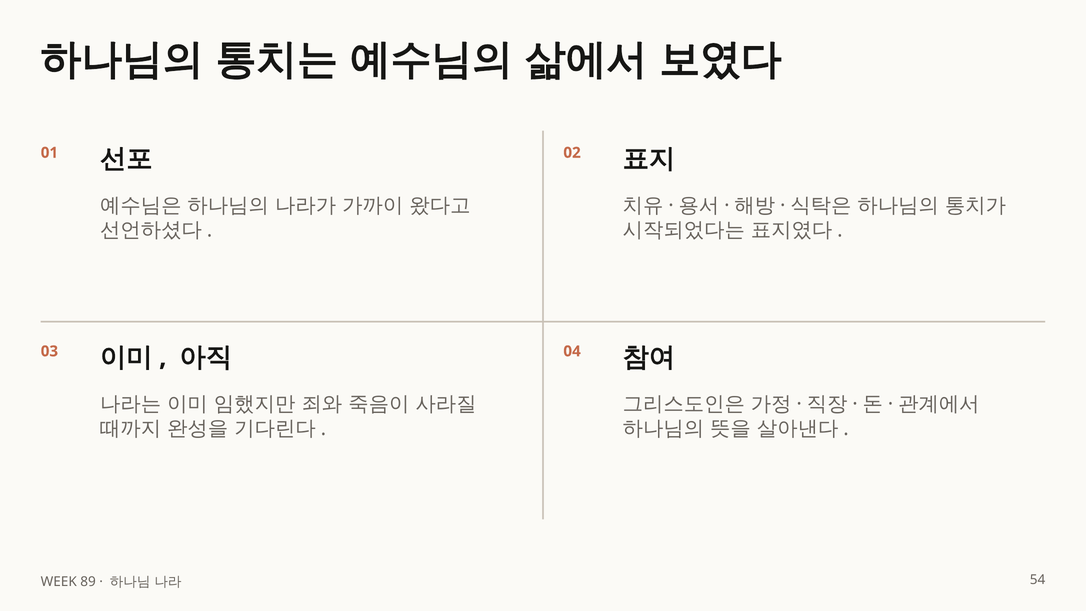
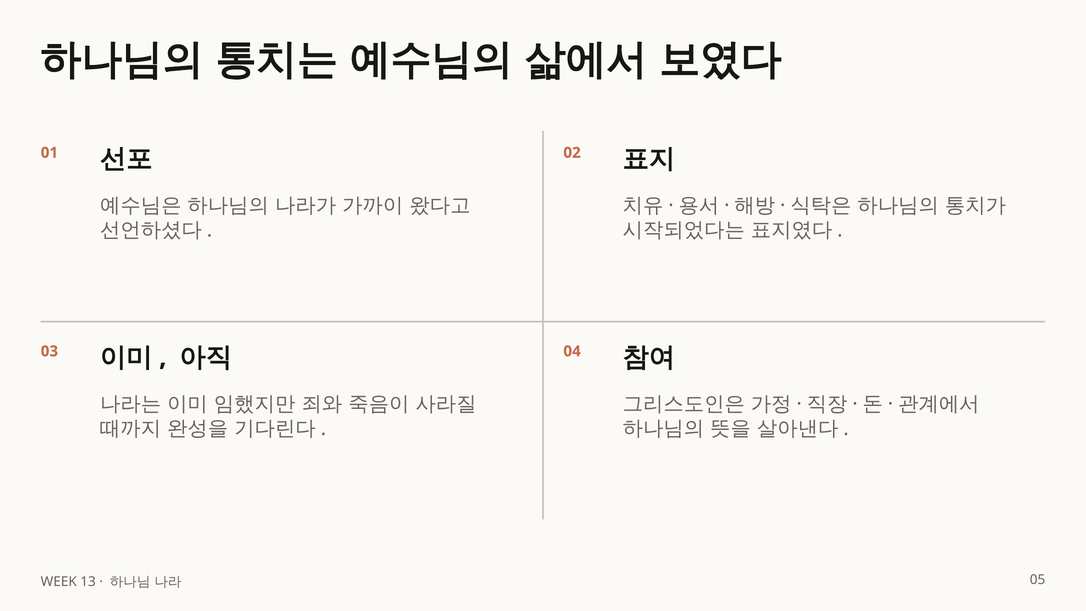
89: 89 -> 13 (88, 582)
54: 54 -> 05 (1038, 580)
